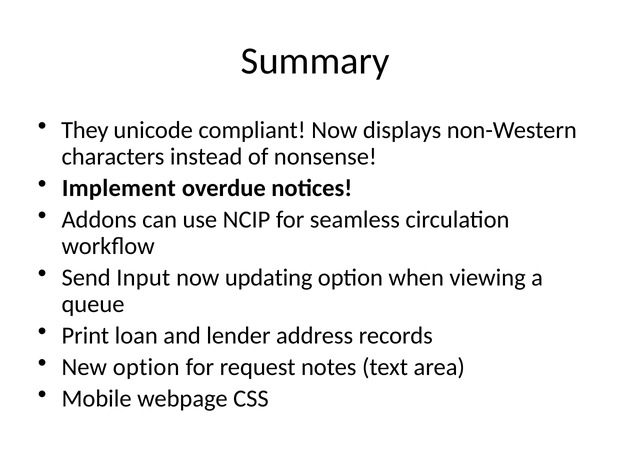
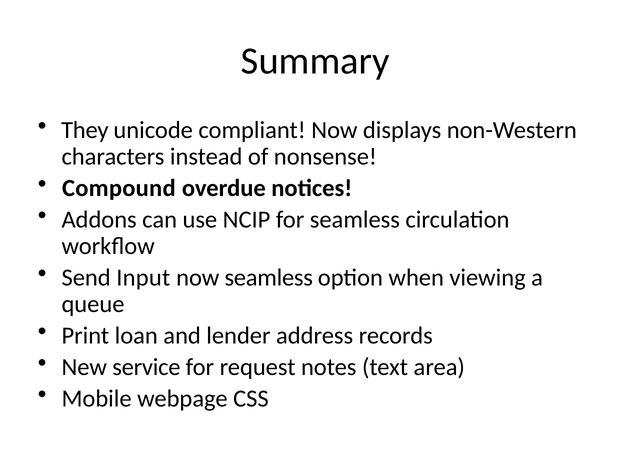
Implement: Implement -> Compound (119, 188)
now updating: updating -> seamless (269, 278)
New option: option -> service (146, 367)
